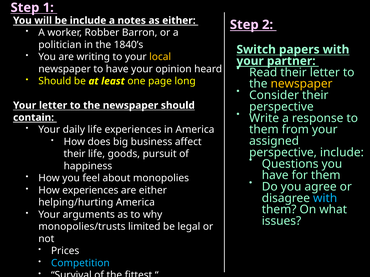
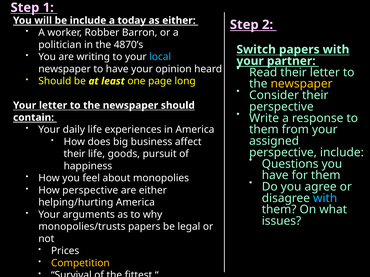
notes: notes -> today (132, 21)
1840’s: 1840’s -> 4870’s (129, 45)
local colour: yellow -> light blue (160, 57)
How experiences: experiences -> perspective (90, 191)
monopolies/trusts limited: limited -> papers (144, 227)
Competition colour: light blue -> yellow (80, 263)
